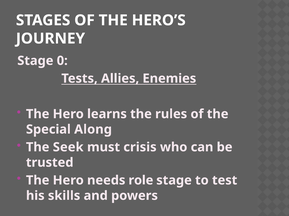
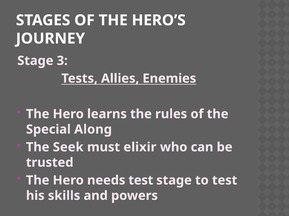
0: 0 -> 3 (62, 61)
crisis: crisis -> elixir (140, 148)
needs role: role -> test (141, 181)
